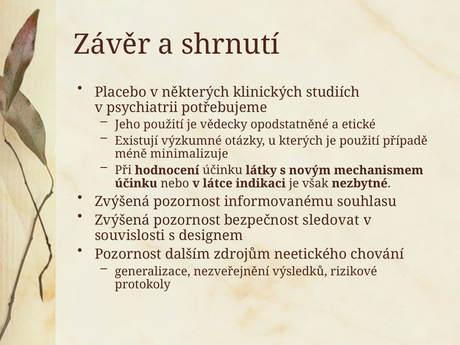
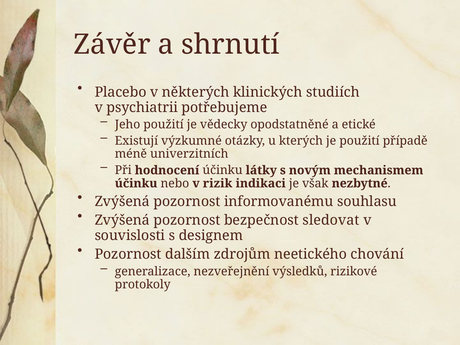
minimalizuje: minimalizuje -> univerzitních (189, 154)
látce: látce -> rizik (218, 183)
